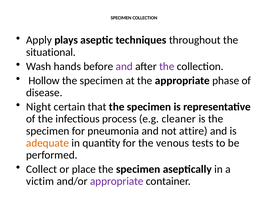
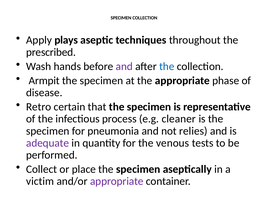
situational: situational -> prescribed (51, 52)
the colour: purple -> blue (167, 66)
Hollow: Hollow -> Armpit (44, 81)
Night: Night -> Retro (39, 107)
attire: attire -> relies (193, 131)
adequate colour: orange -> purple (48, 143)
